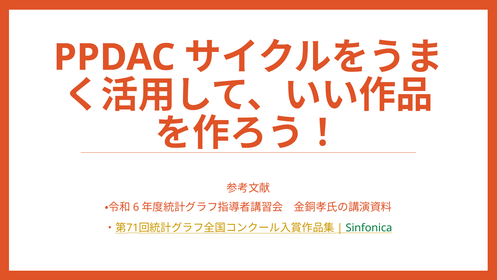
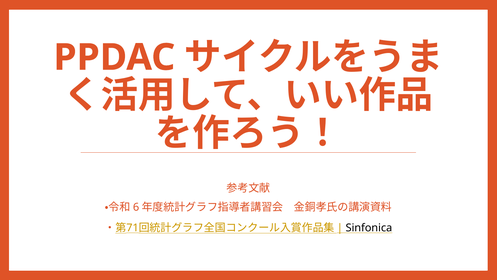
Sinfonica colour: green -> black (369, 228)
